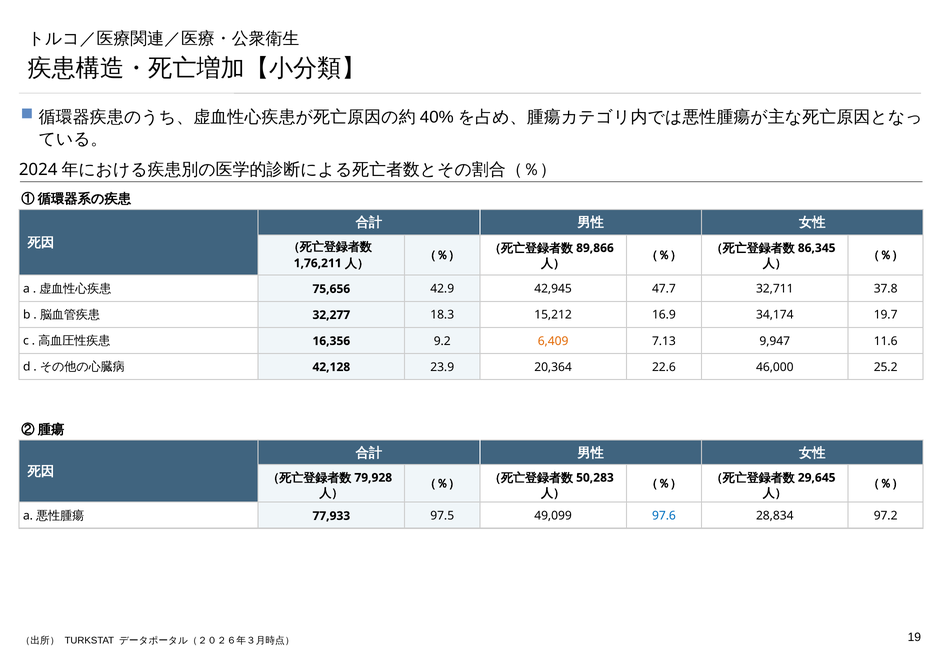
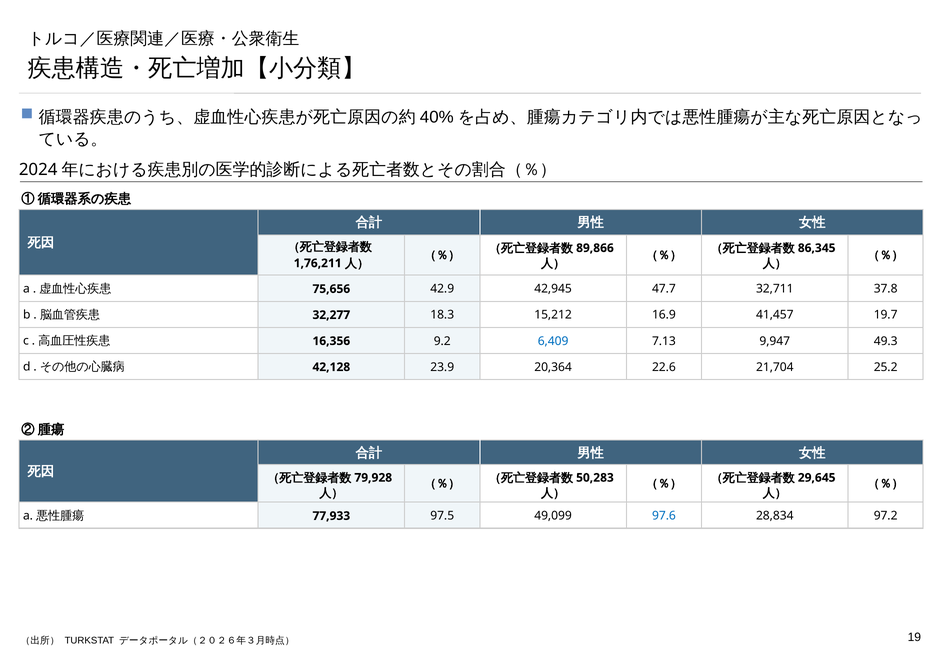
34,174: 34,174 -> 41,457 (775, 315)
6,409 colour: orange -> blue (553, 341)
11.6: 11.6 -> 49.3 (886, 341)
46,000: 46,000 -> 21,704 (775, 367)
